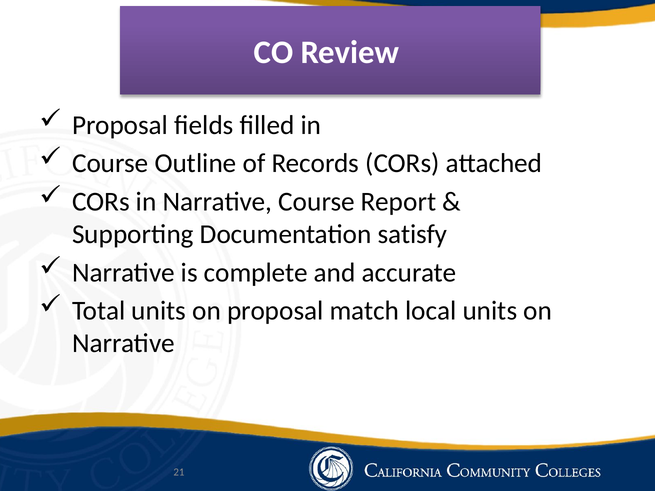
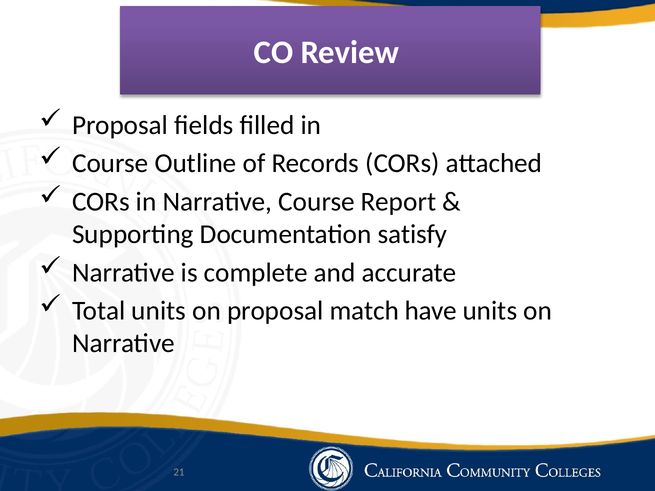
local: local -> have (431, 311)
